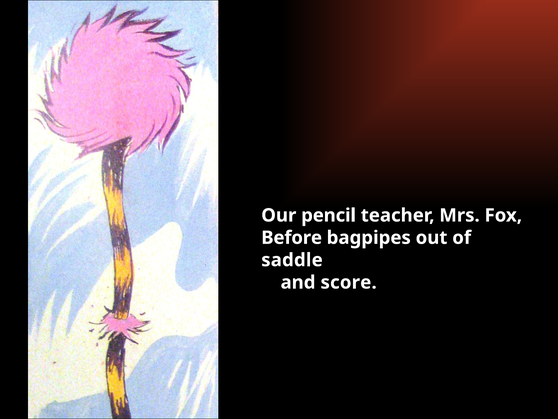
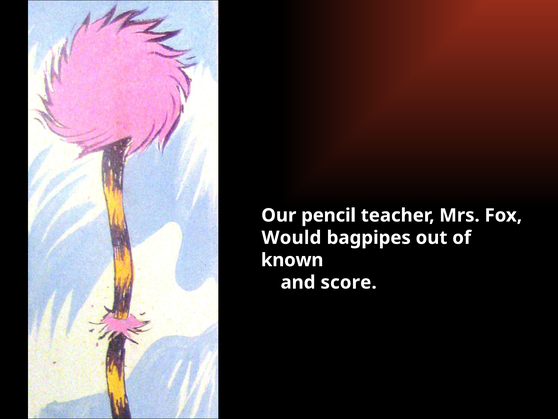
Before: Before -> Would (291, 237)
saddle: saddle -> known (292, 260)
